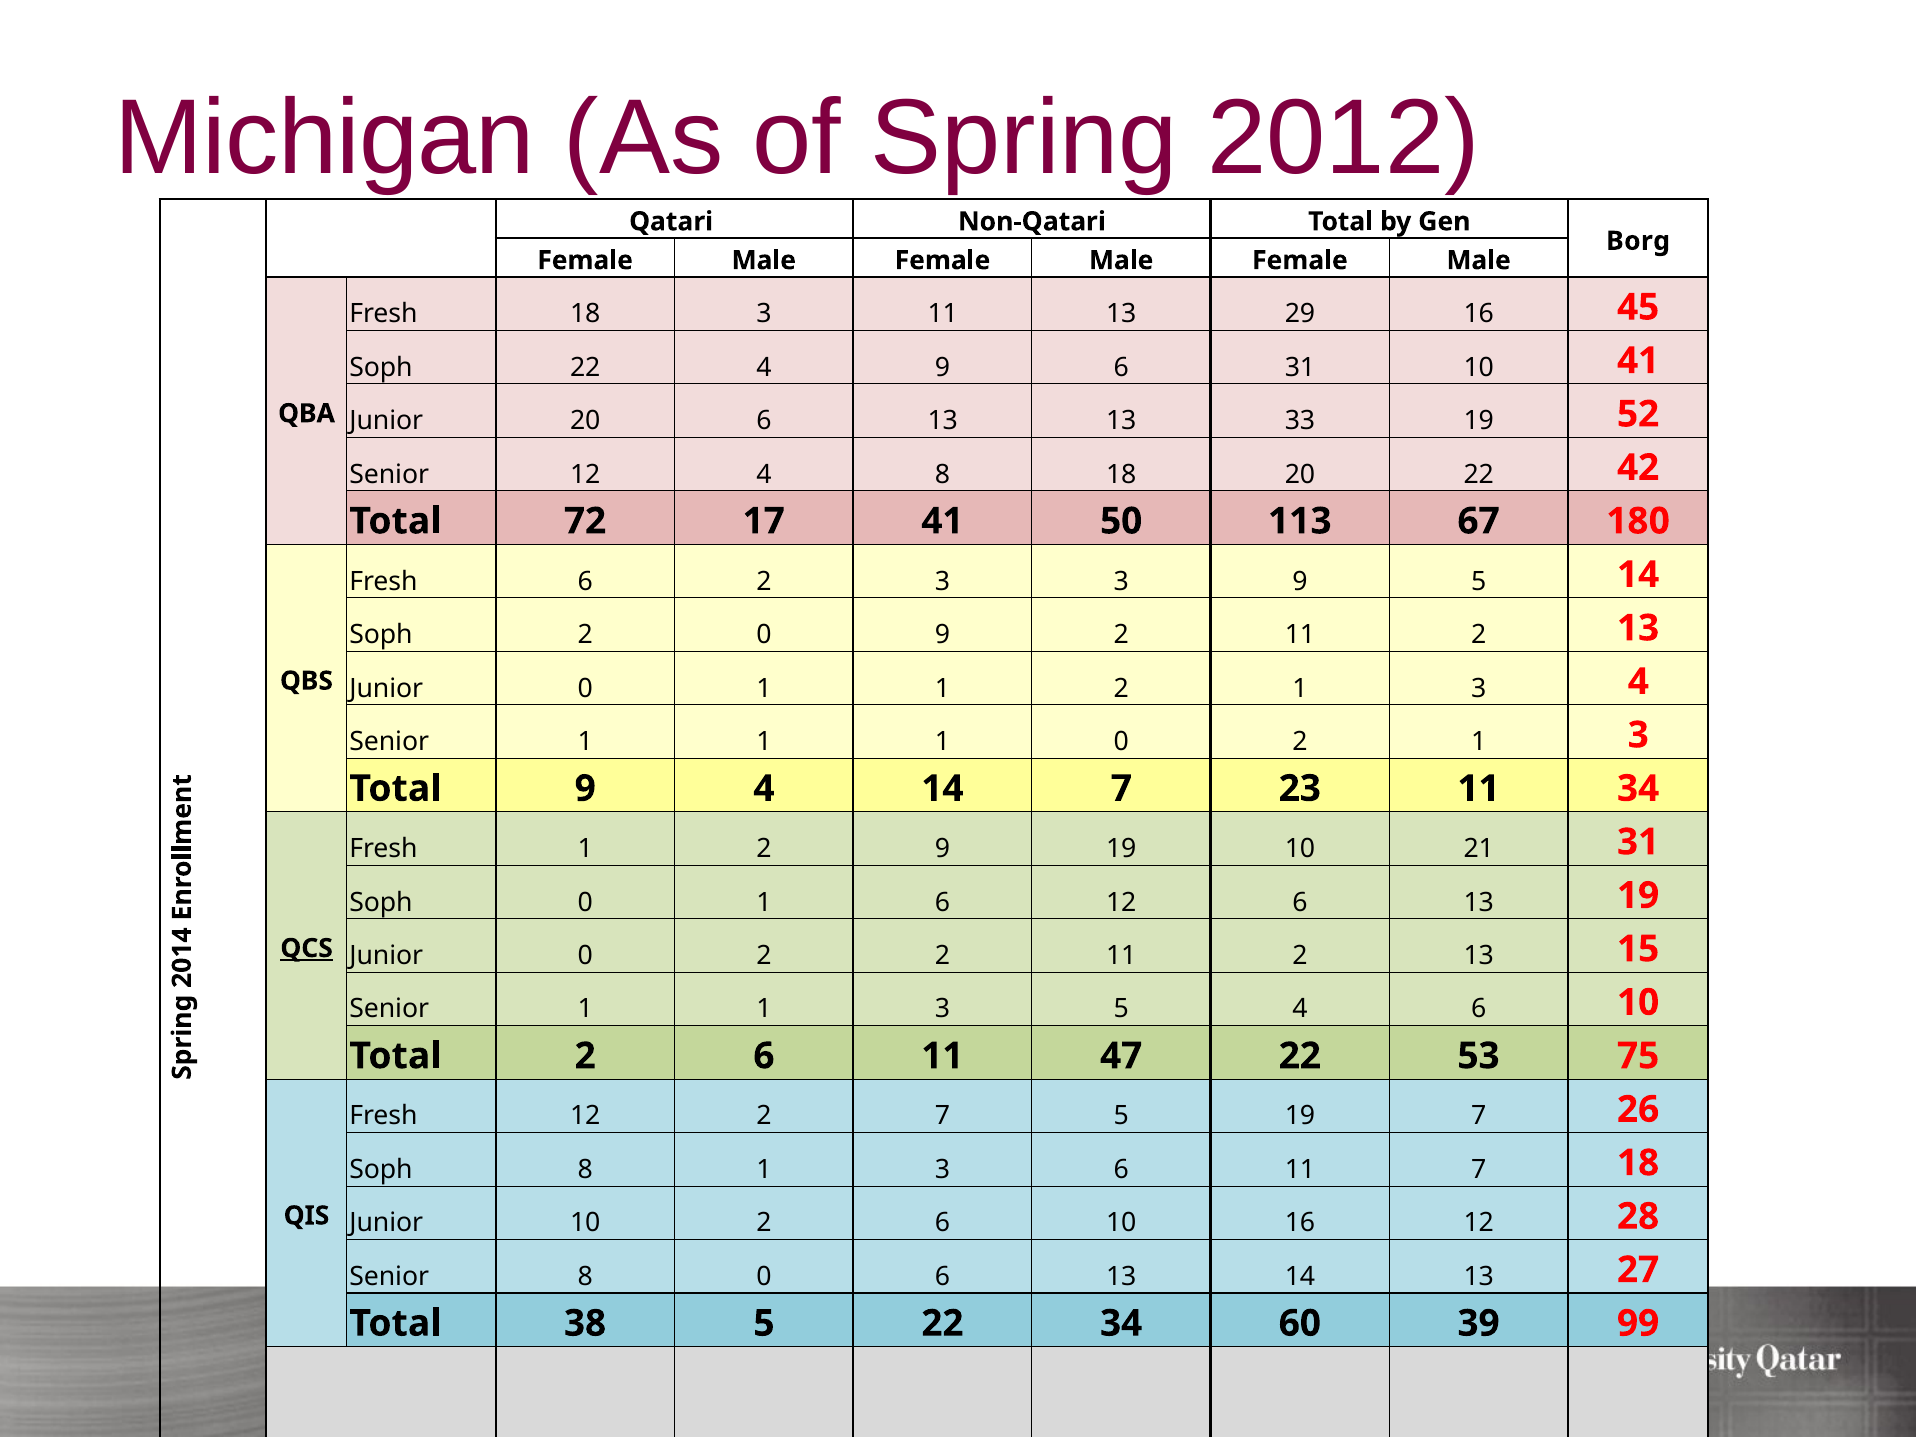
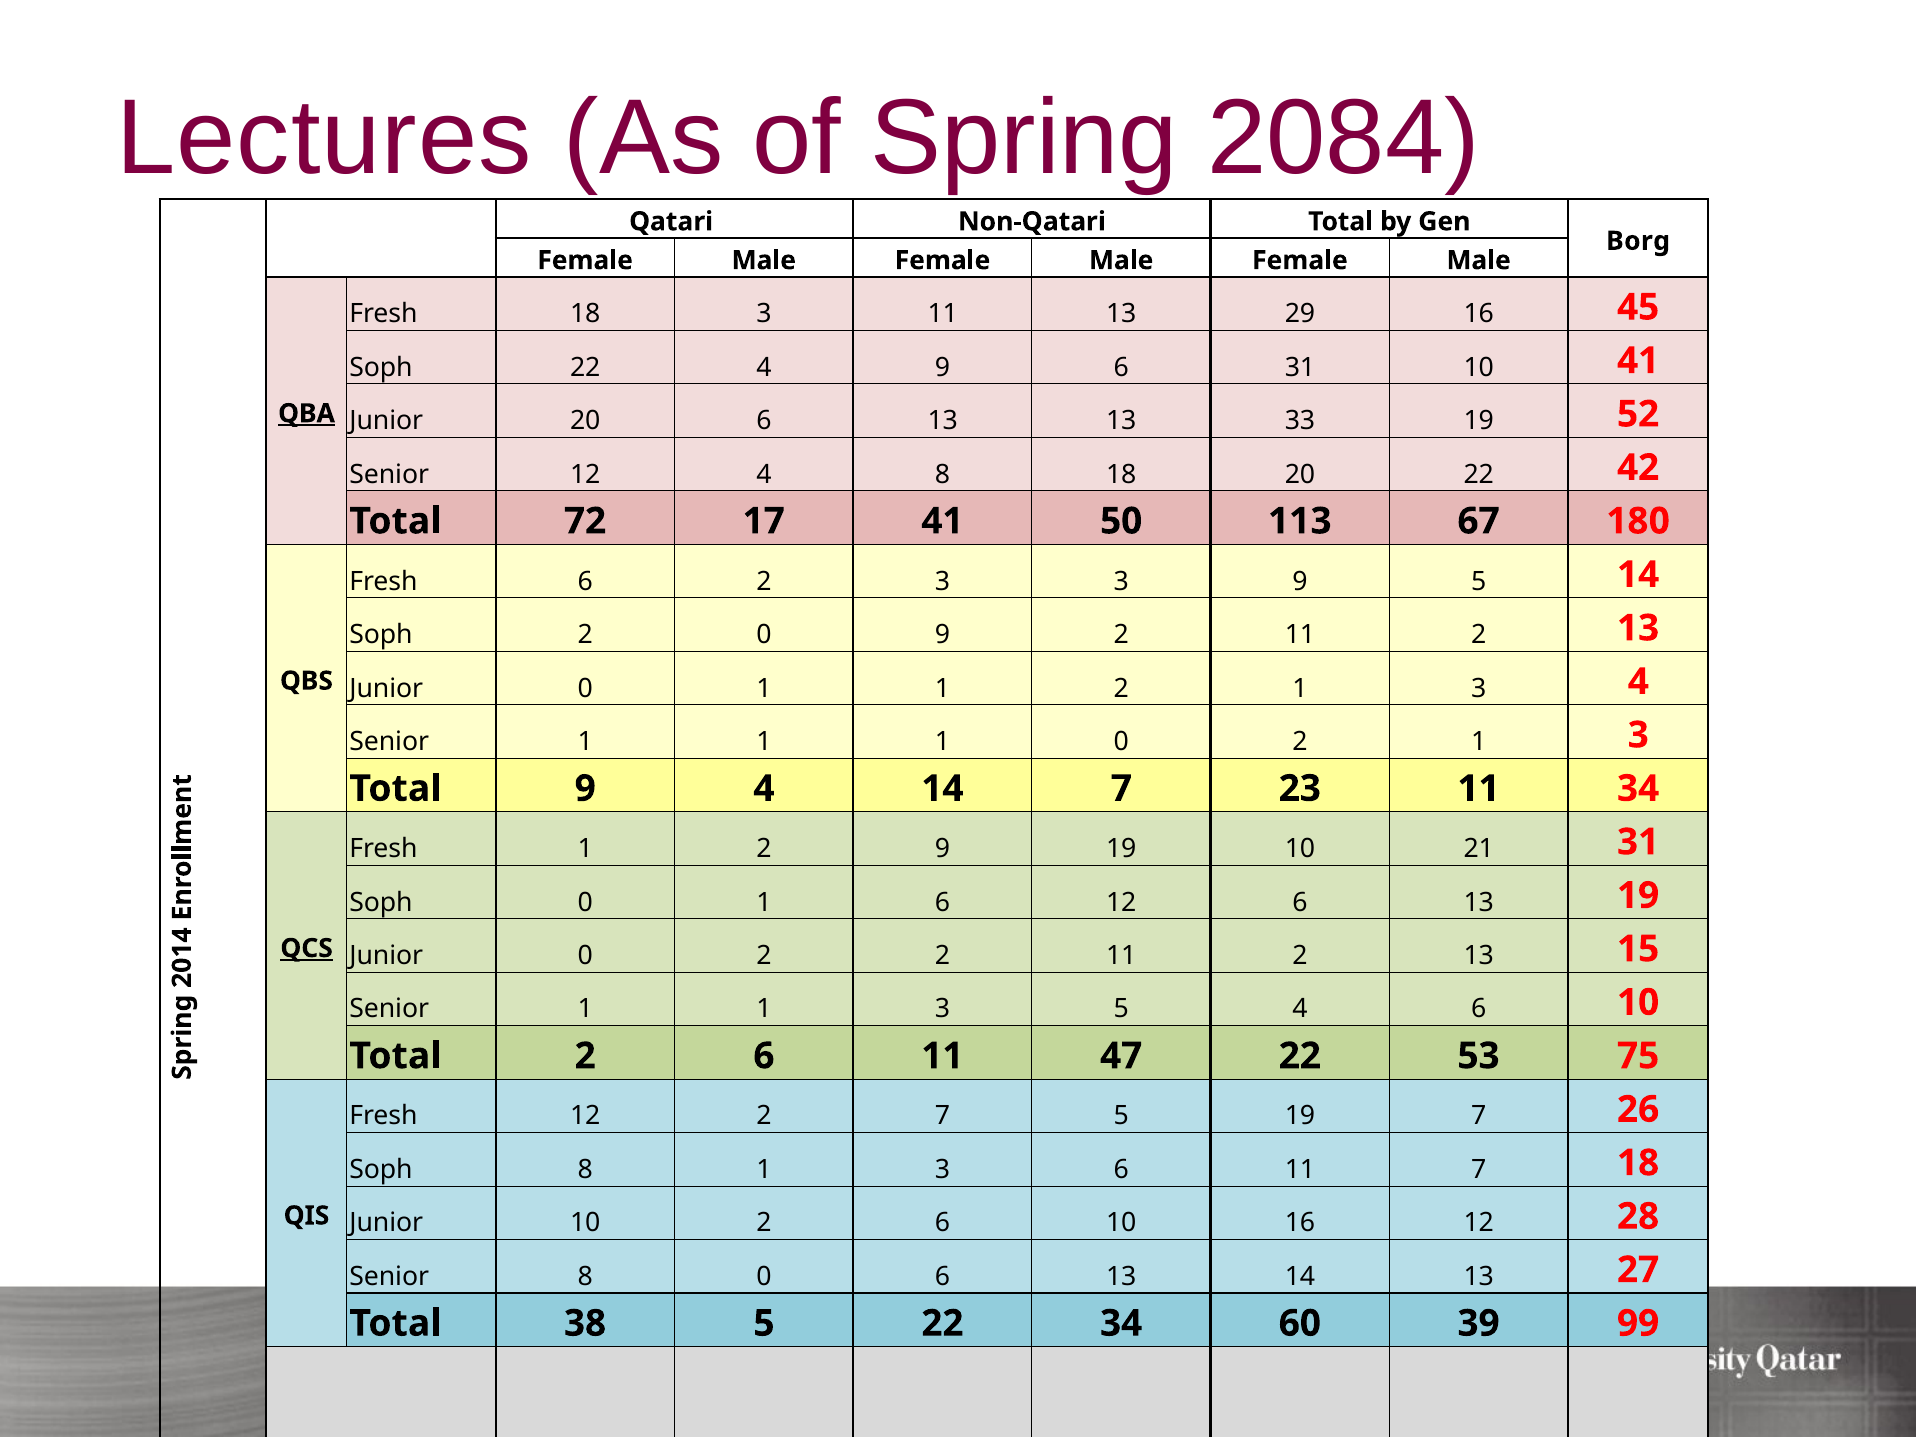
Michigan: Michigan -> Lectures (324, 138)
2012: 2012 -> 2084 (1344, 138)
QBA underline: none -> present (307, 413)
